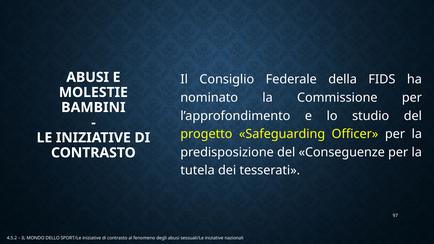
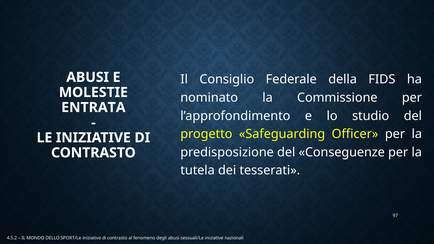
BAMBINI: BAMBINI -> ENTRATA (93, 108)
